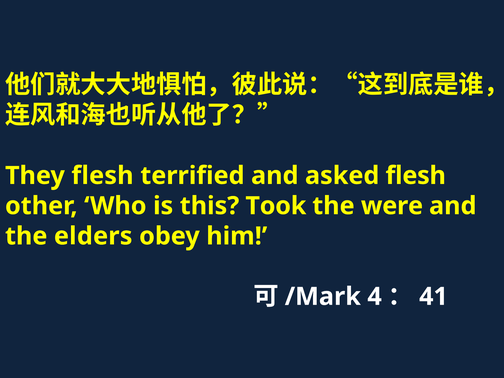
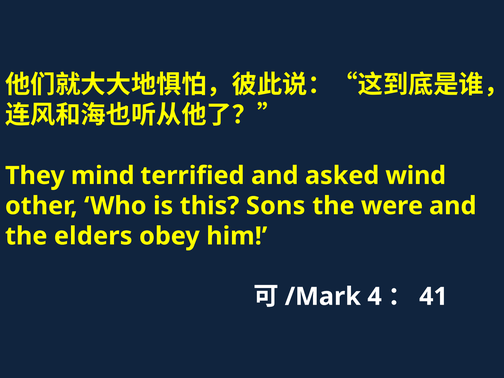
They flesh: flesh -> mind (103, 176)
asked flesh: flesh -> wind (416, 176)
Took: Took -> Sons (276, 206)
